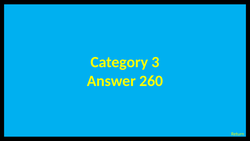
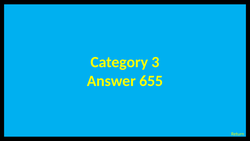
260: 260 -> 655 (151, 81)
